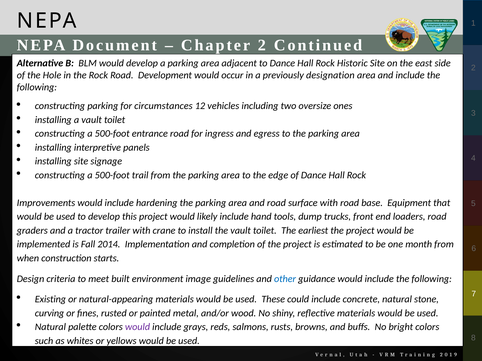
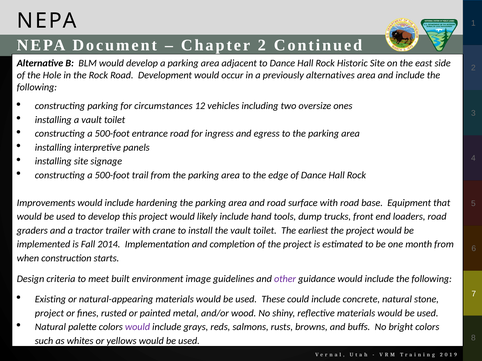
designation: designation -> alternatives (330, 75)
other colour: blue -> purple (285, 279)
curving: curving -> project (49, 313)
